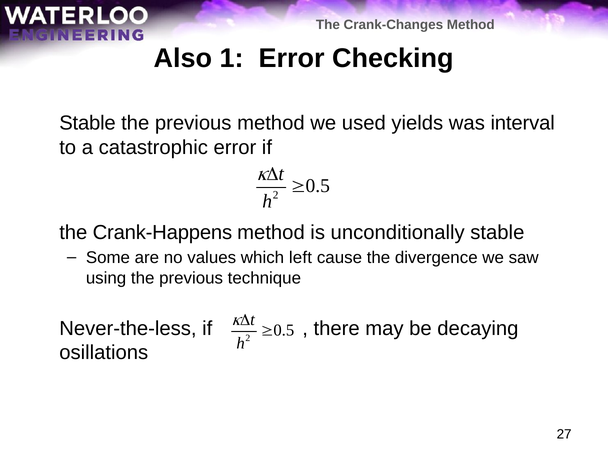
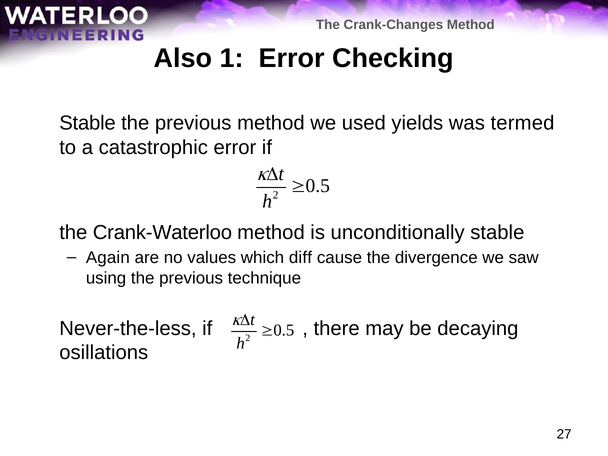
interval: interval -> termed (523, 123)
Crank-Happens: Crank-Happens -> Crank-Waterloo (162, 232)
Some: Some -> Again (108, 258)
left: left -> diff (300, 258)
